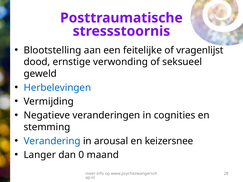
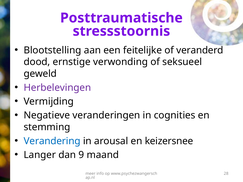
vragenlijst: vragenlijst -> veranderd (200, 50)
Herbelevingen colour: blue -> purple (57, 88)
0: 0 -> 9 (81, 155)
